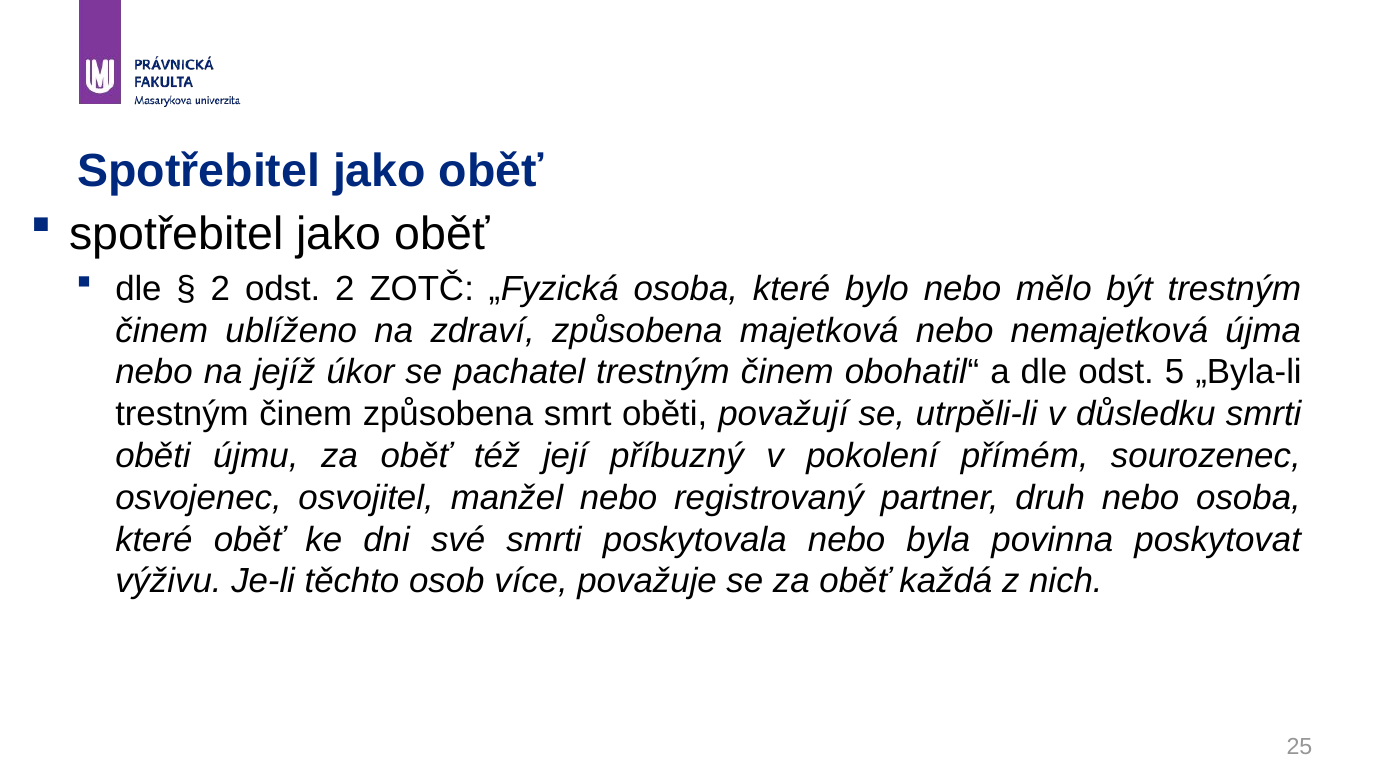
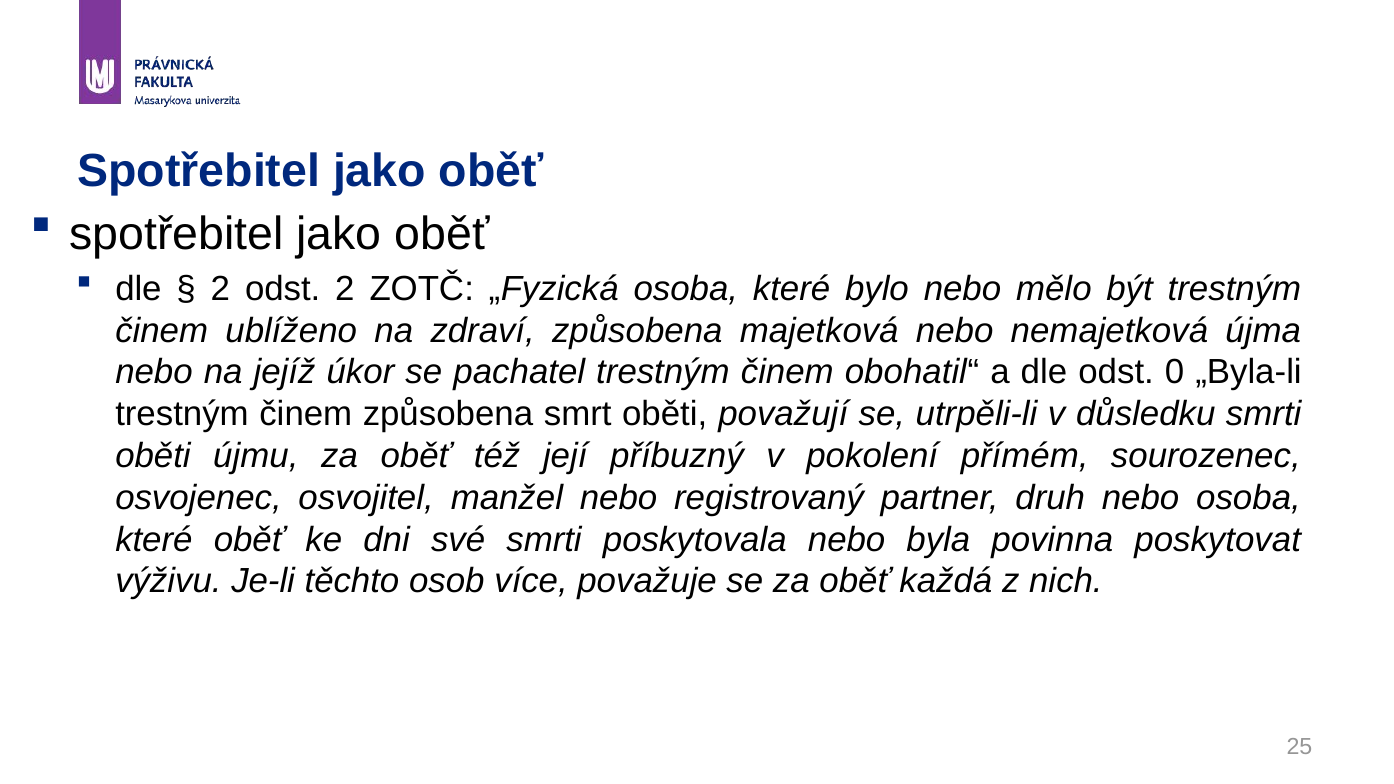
5: 5 -> 0 (1175, 372)
